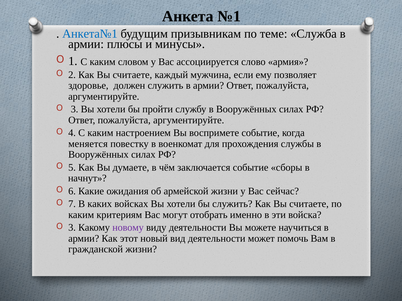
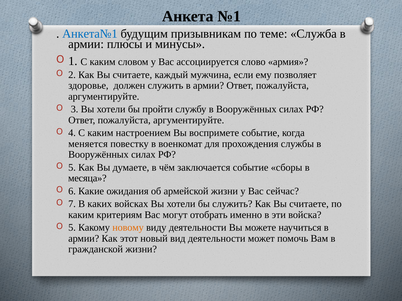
начнут: начнут -> месяца (87, 179)
3: 3 -> 5 (72, 228)
новому colour: purple -> orange (128, 228)
